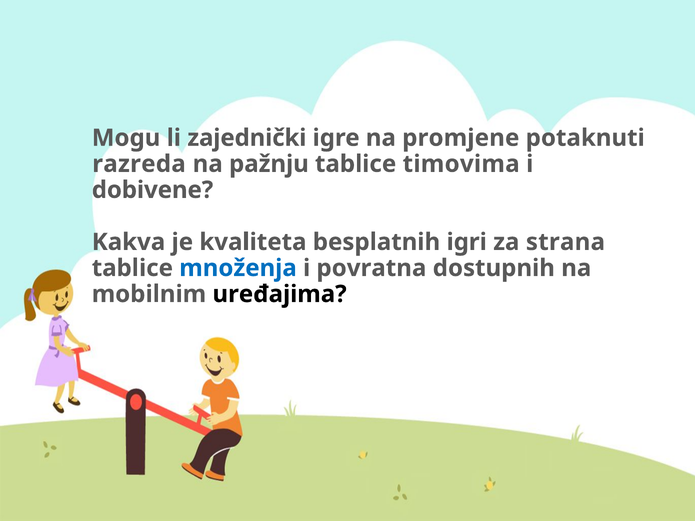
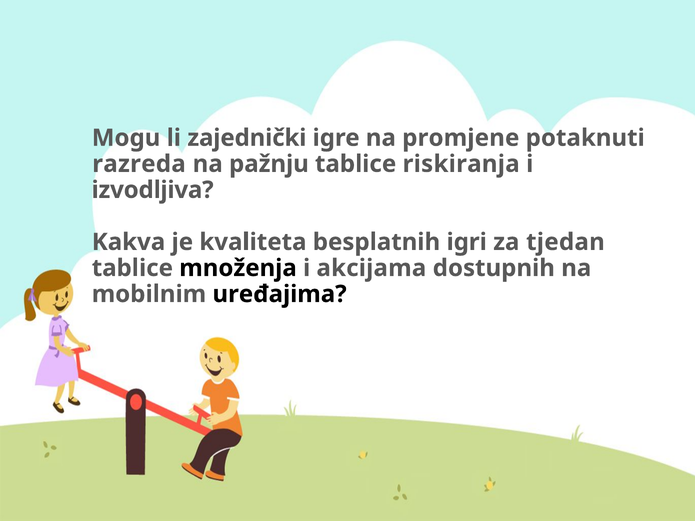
timovima: timovima -> riskiranja (461, 164)
dobivene: dobivene -> izvodljiva (153, 190)
strana: strana -> tjedan (565, 242)
množenja colour: blue -> black (238, 268)
povratna: povratna -> akcijama (371, 268)
